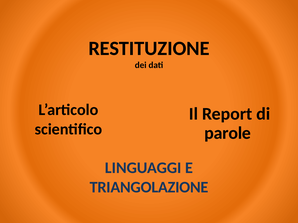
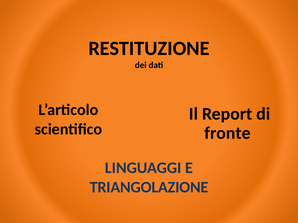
parole: parole -> fronte (228, 133)
